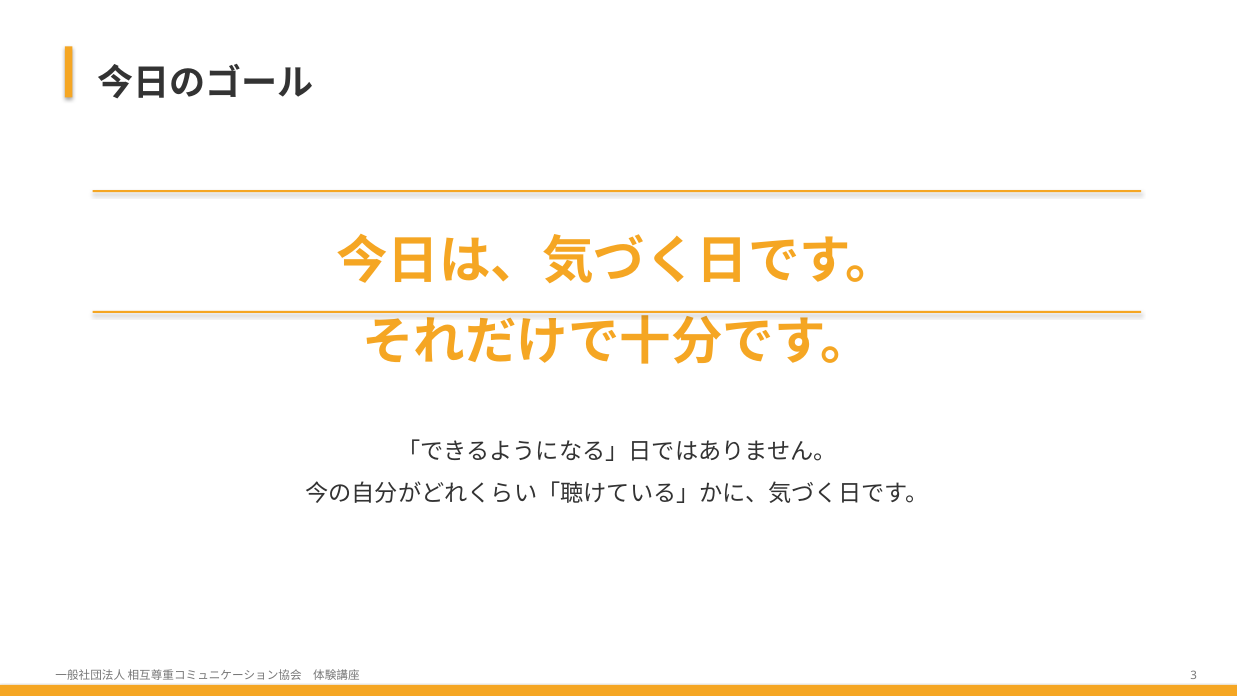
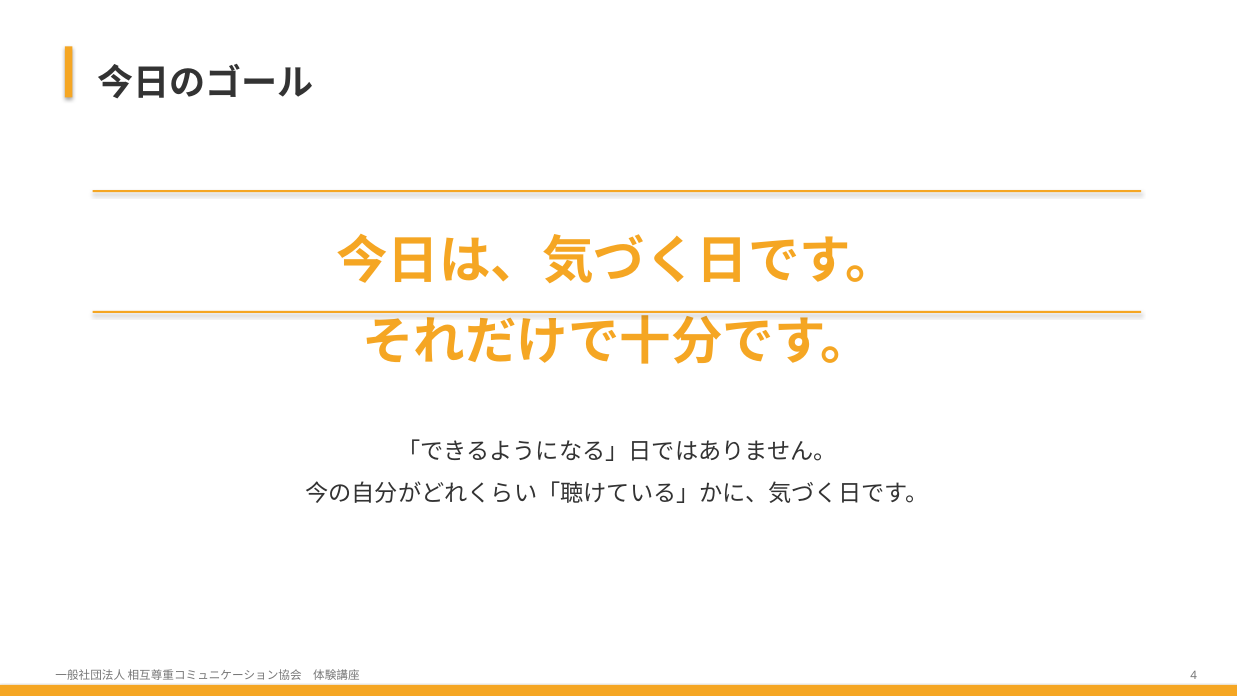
3: 3 -> 4 (1194, 675)
